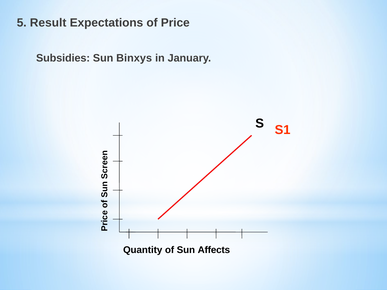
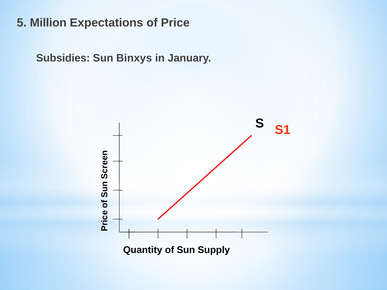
Result: Result -> Million (48, 23)
Affects: Affects -> Supply (214, 250)
